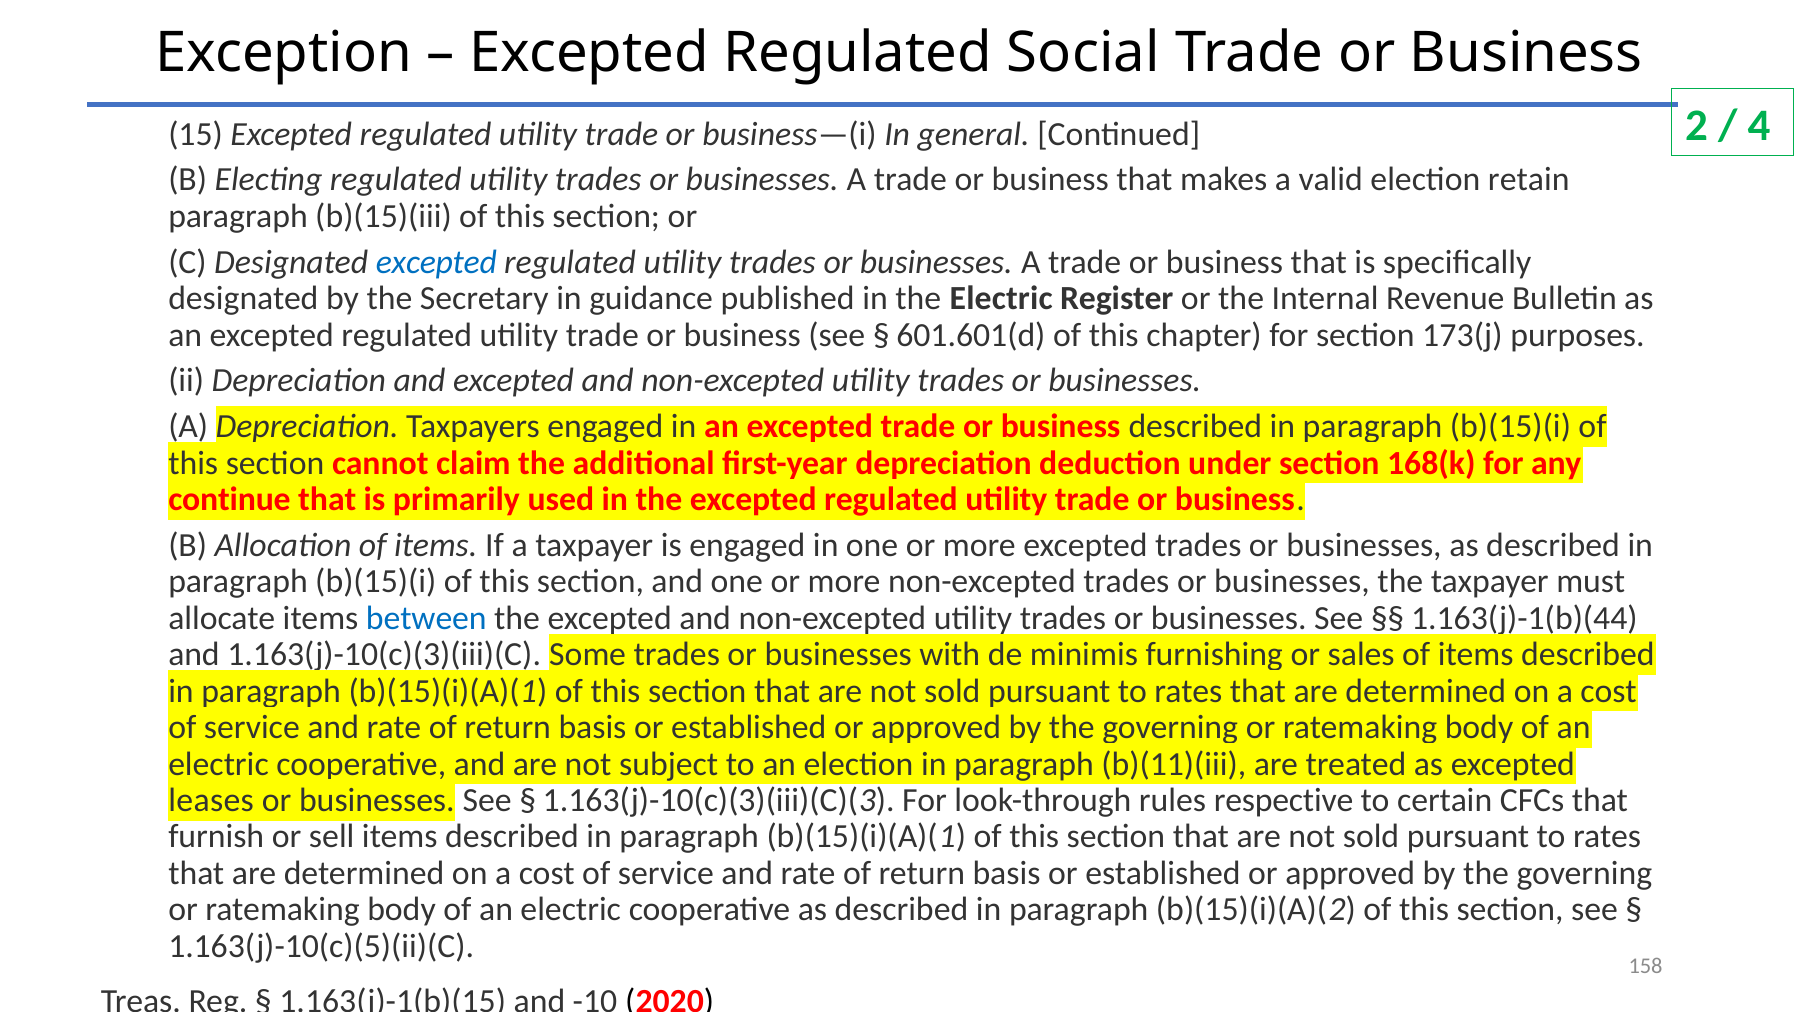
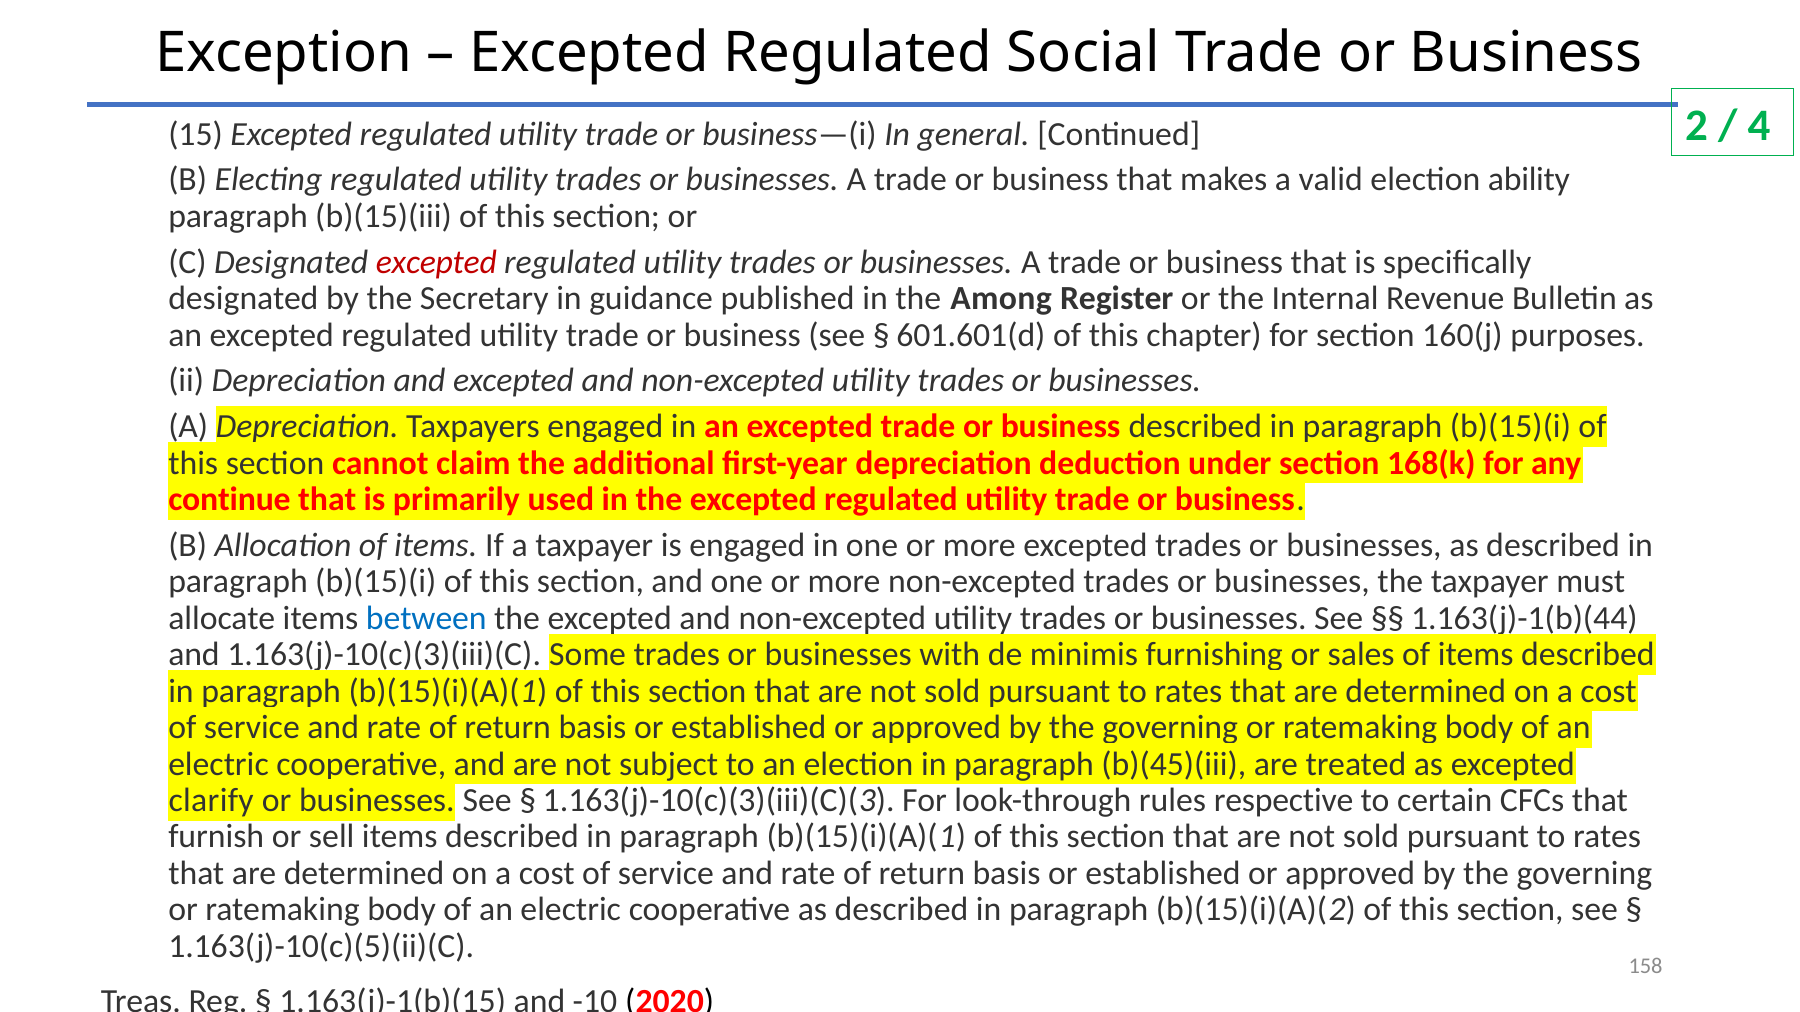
retain: retain -> ability (1529, 180)
excepted colour: blue -> red (436, 262)
the Electric: Electric -> Among (1001, 299)
173(j: 173(j -> 160(j (1462, 335)
b)(11)(iii: b)(11)(iii -> b)(45)(iii (1174, 764)
leases: leases -> clarify (211, 801)
